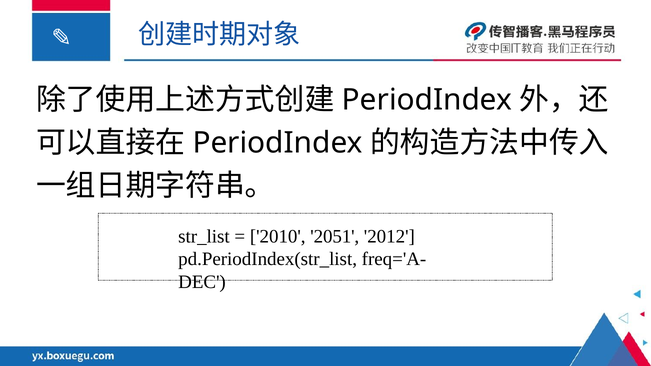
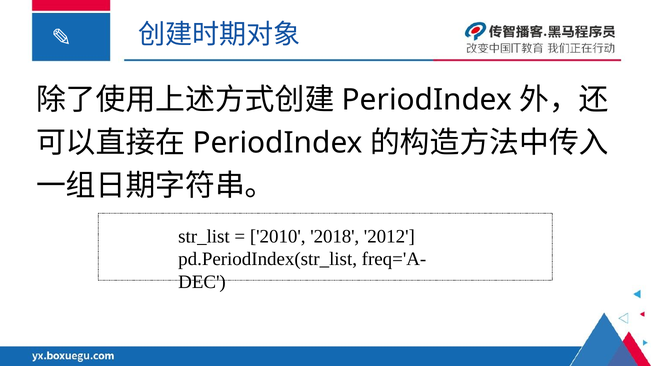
2051: 2051 -> 2018 (335, 236)
